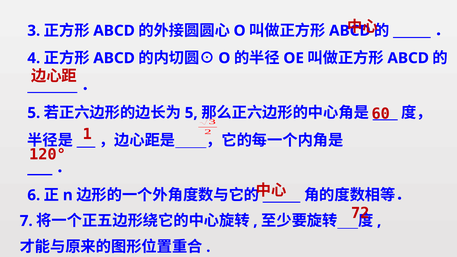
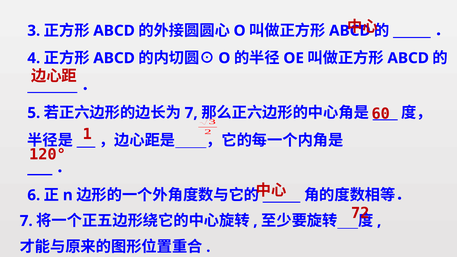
5: 5 -> 7 (191, 113)
